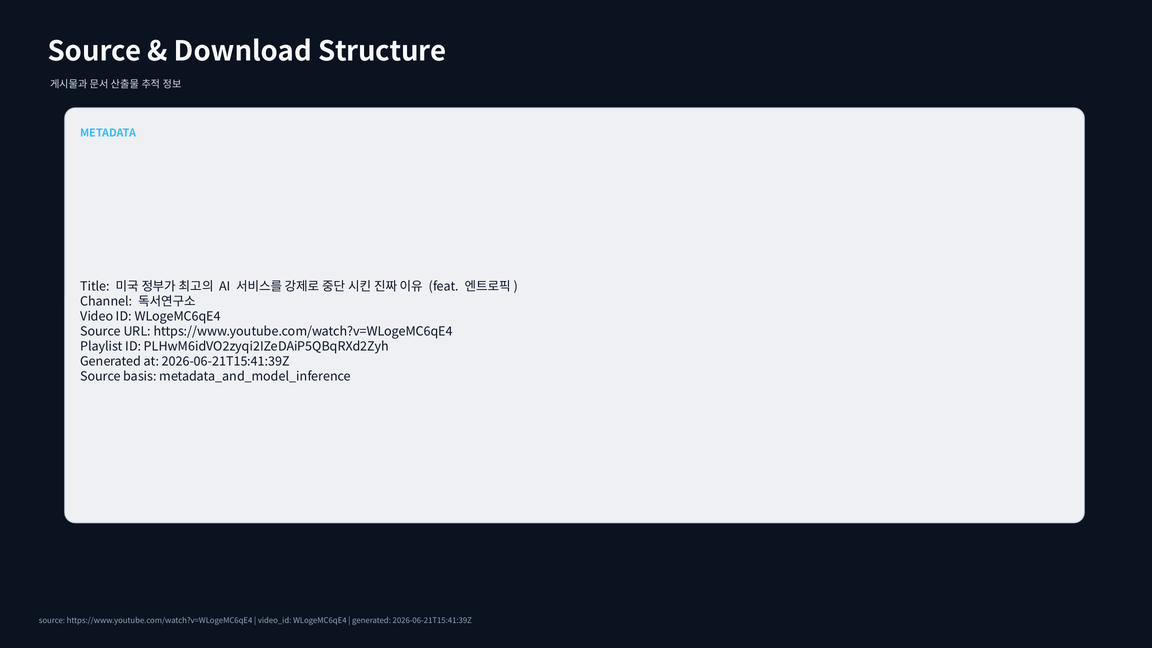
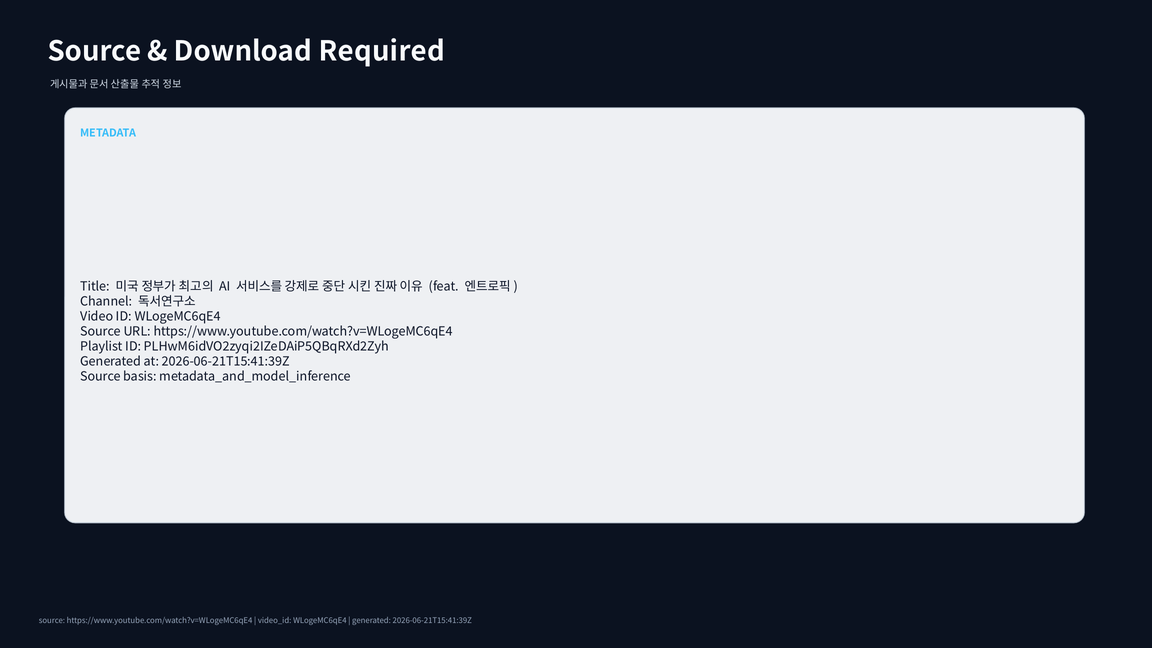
Structure: Structure -> Required (382, 52)
